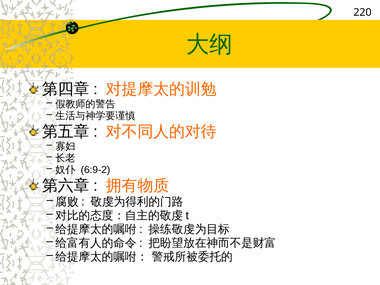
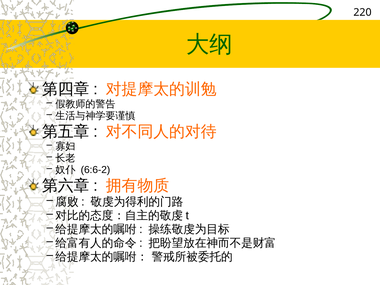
6:9-2: 6:9-2 -> 6:6-2 (95, 170)
